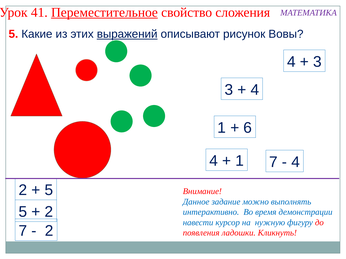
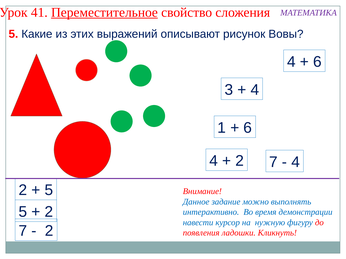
выражений underline: present -> none (127, 34)
3: 3 -> 6 (317, 62)
1: 1 -> 2 (240, 161)
